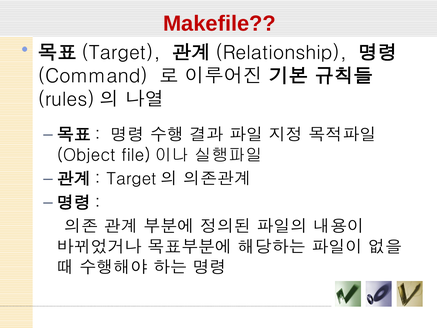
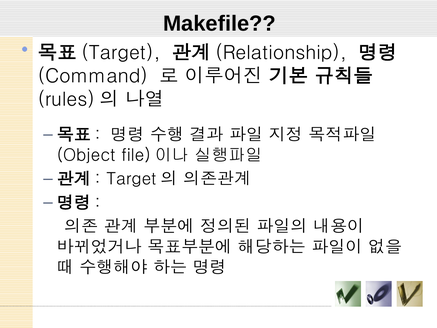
Makefile colour: red -> black (220, 23)
